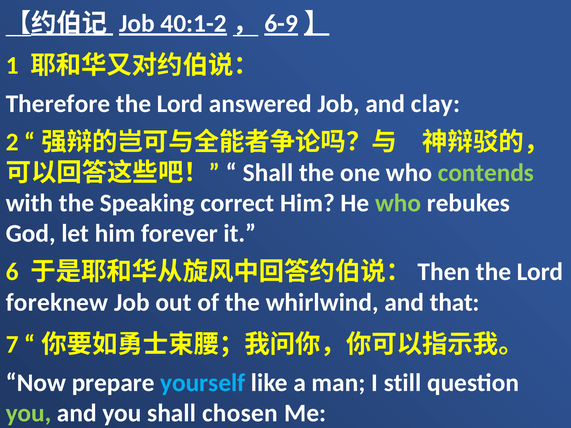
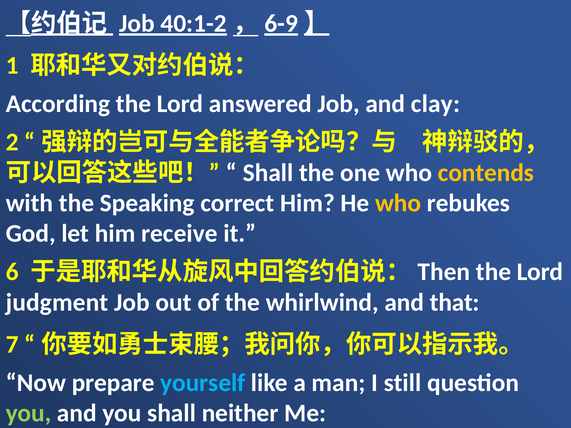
Therefore: Therefore -> According (58, 104)
contends colour: light green -> yellow (486, 173)
who colour: light green -> yellow (398, 203)
forever: forever -> receive (179, 234)
foreknew: foreknew -> judgment (57, 303)
chosen: chosen -> neither (240, 413)
